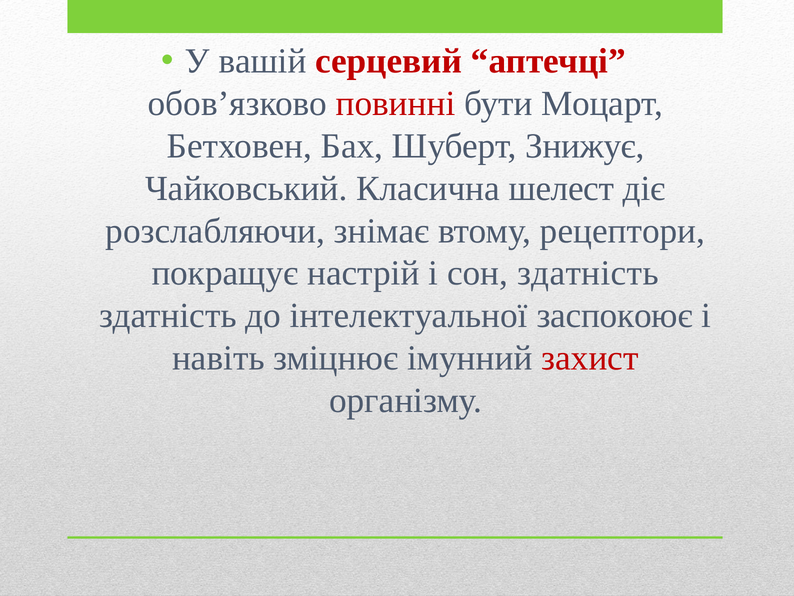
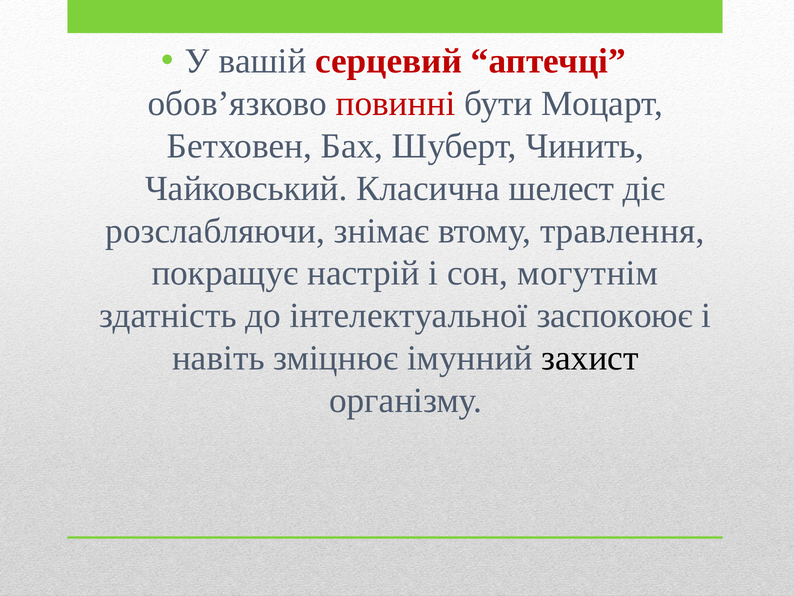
Знижує: Знижує -> Чинить (585, 146)
рецептори: рецептори -> травлення (622, 231)
сон здатність: здатність -> могутнім (588, 273)
захист colour: red -> black (590, 358)
